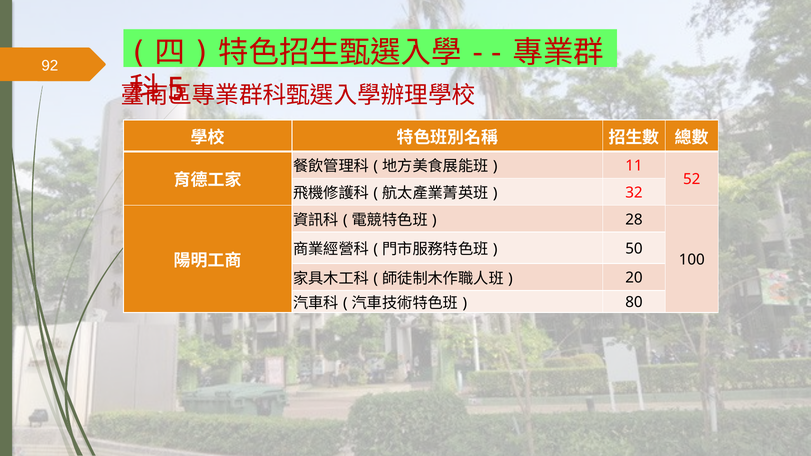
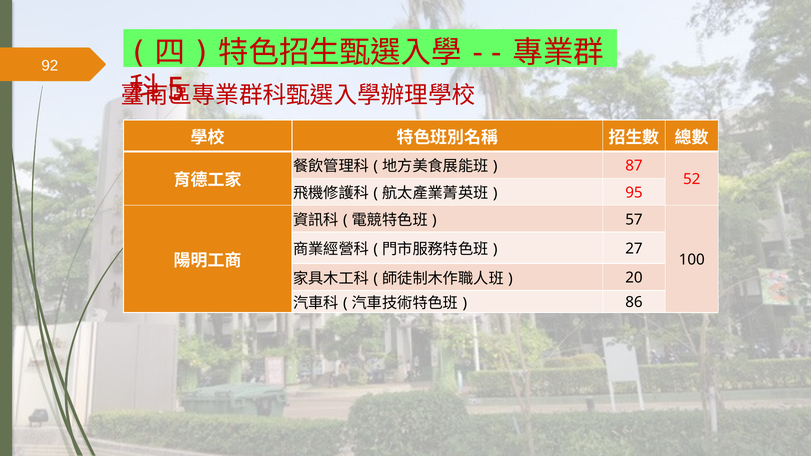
11: 11 -> 87 (634, 166)
32: 32 -> 95 (634, 193)
28: 28 -> 57 (634, 220)
50: 50 -> 27 (634, 249)
80: 80 -> 86 (634, 303)
